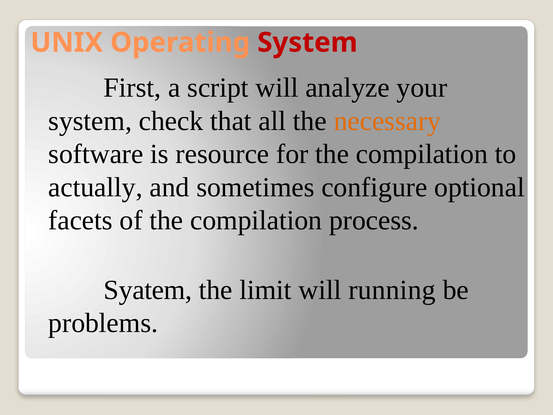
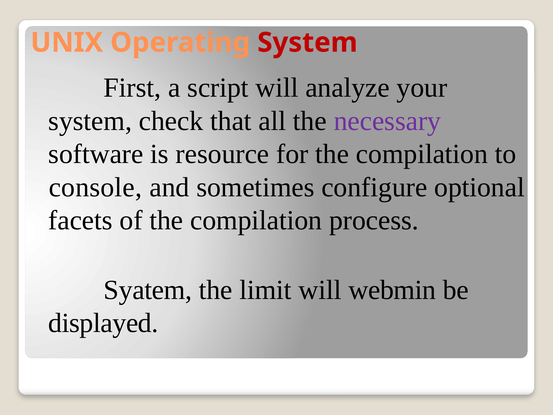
necessary colour: orange -> purple (387, 121)
actually: actually -> console (95, 187)
running: running -> webmin (392, 290)
problems: problems -> displayed (103, 323)
